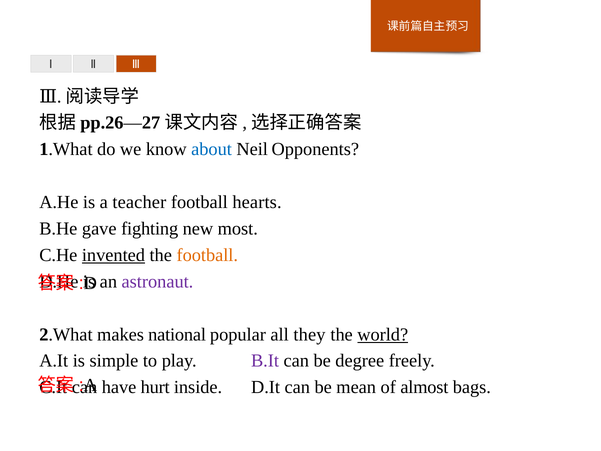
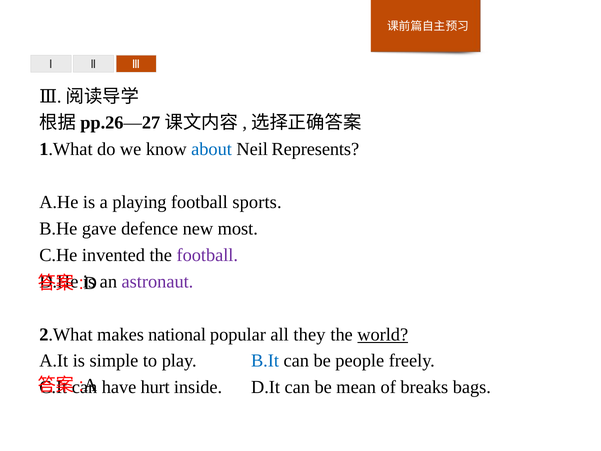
Opponents: Opponents -> Represents (315, 149)
teacher: teacher -> playing (139, 202)
hearts: hearts -> sports (257, 202)
fighting: fighting -> defence (150, 229)
invented underline: present -> none (113, 255)
football colour: orange -> purple (207, 255)
B.It colour: purple -> blue (265, 361)
degree: degree -> people (360, 361)
almost: almost -> breaks (424, 387)
